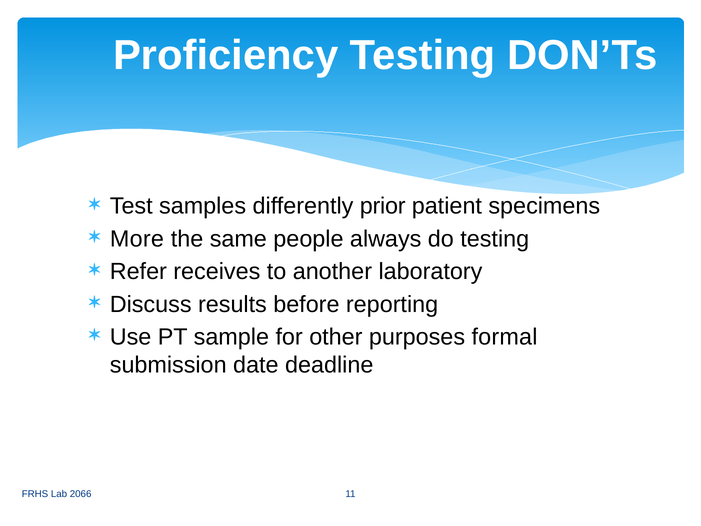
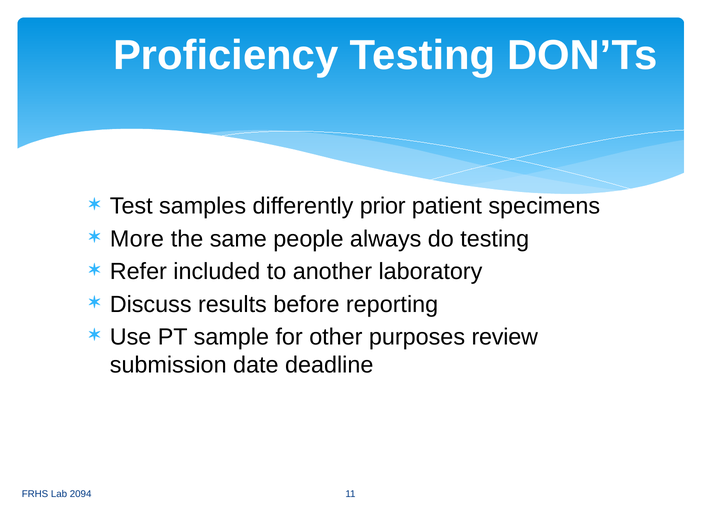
receives: receives -> included (217, 271)
formal: formal -> review (505, 337)
2066: 2066 -> 2094 (81, 494)
